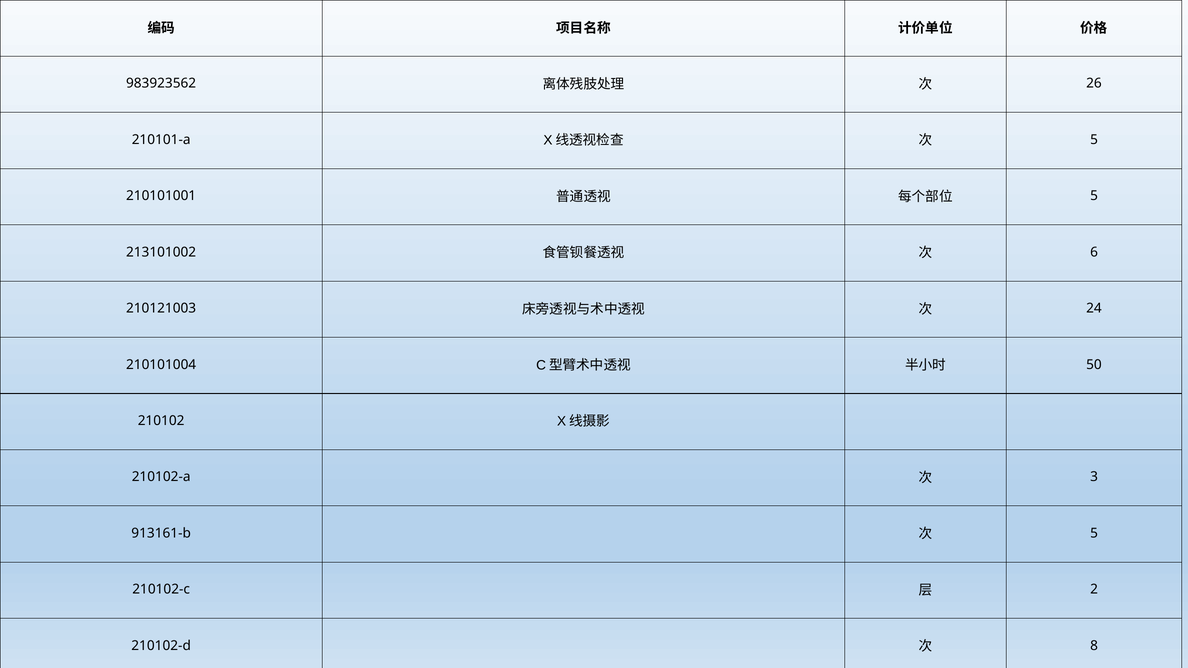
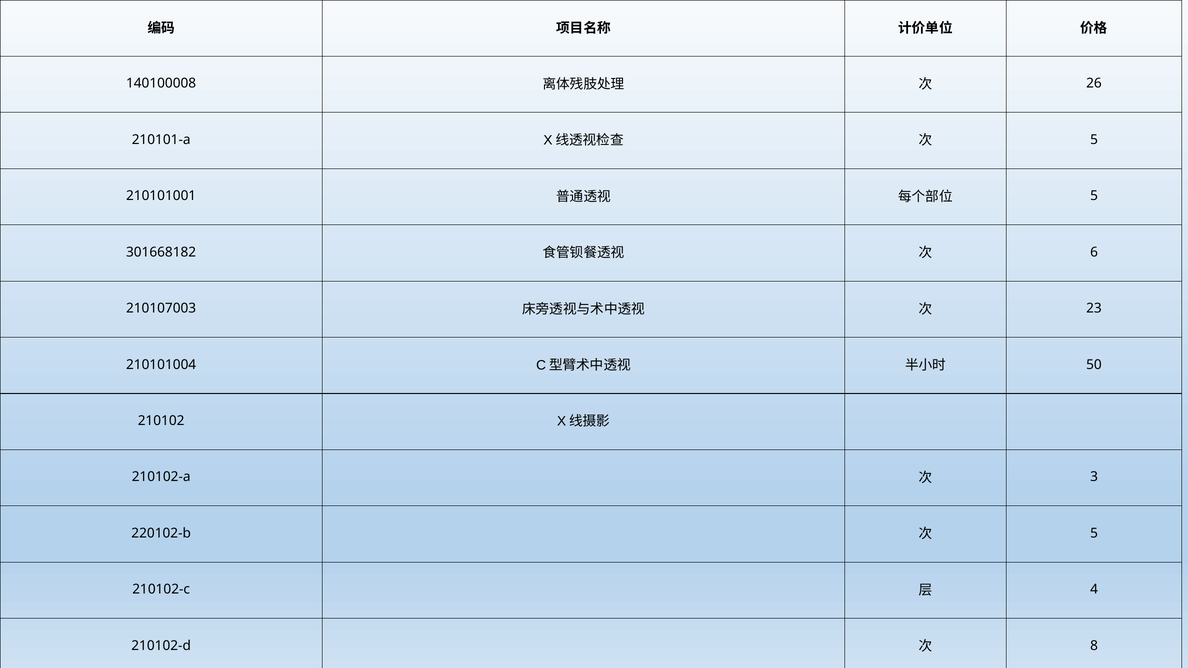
983923562: 983923562 -> 140100008 (161, 84)
213101002: 213101002 -> 301668182 (161, 252)
210121003: 210121003 -> 210107003 (161, 308)
24: 24 -> 23 (1094, 308)
913161-b: 913161-b -> 220102-b (161, 533)
2: 2 -> 4 (1094, 590)
